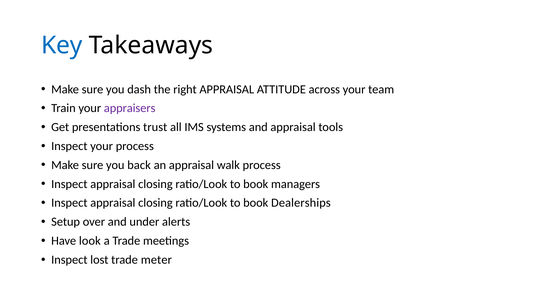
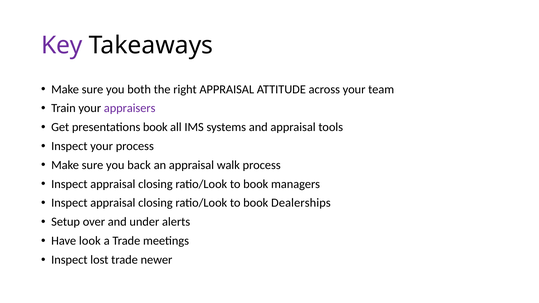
Key colour: blue -> purple (62, 45)
dash: dash -> both (139, 89)
presentations trust: trust -> book (155, 127)
meter: meter -> newer (156, 260)
